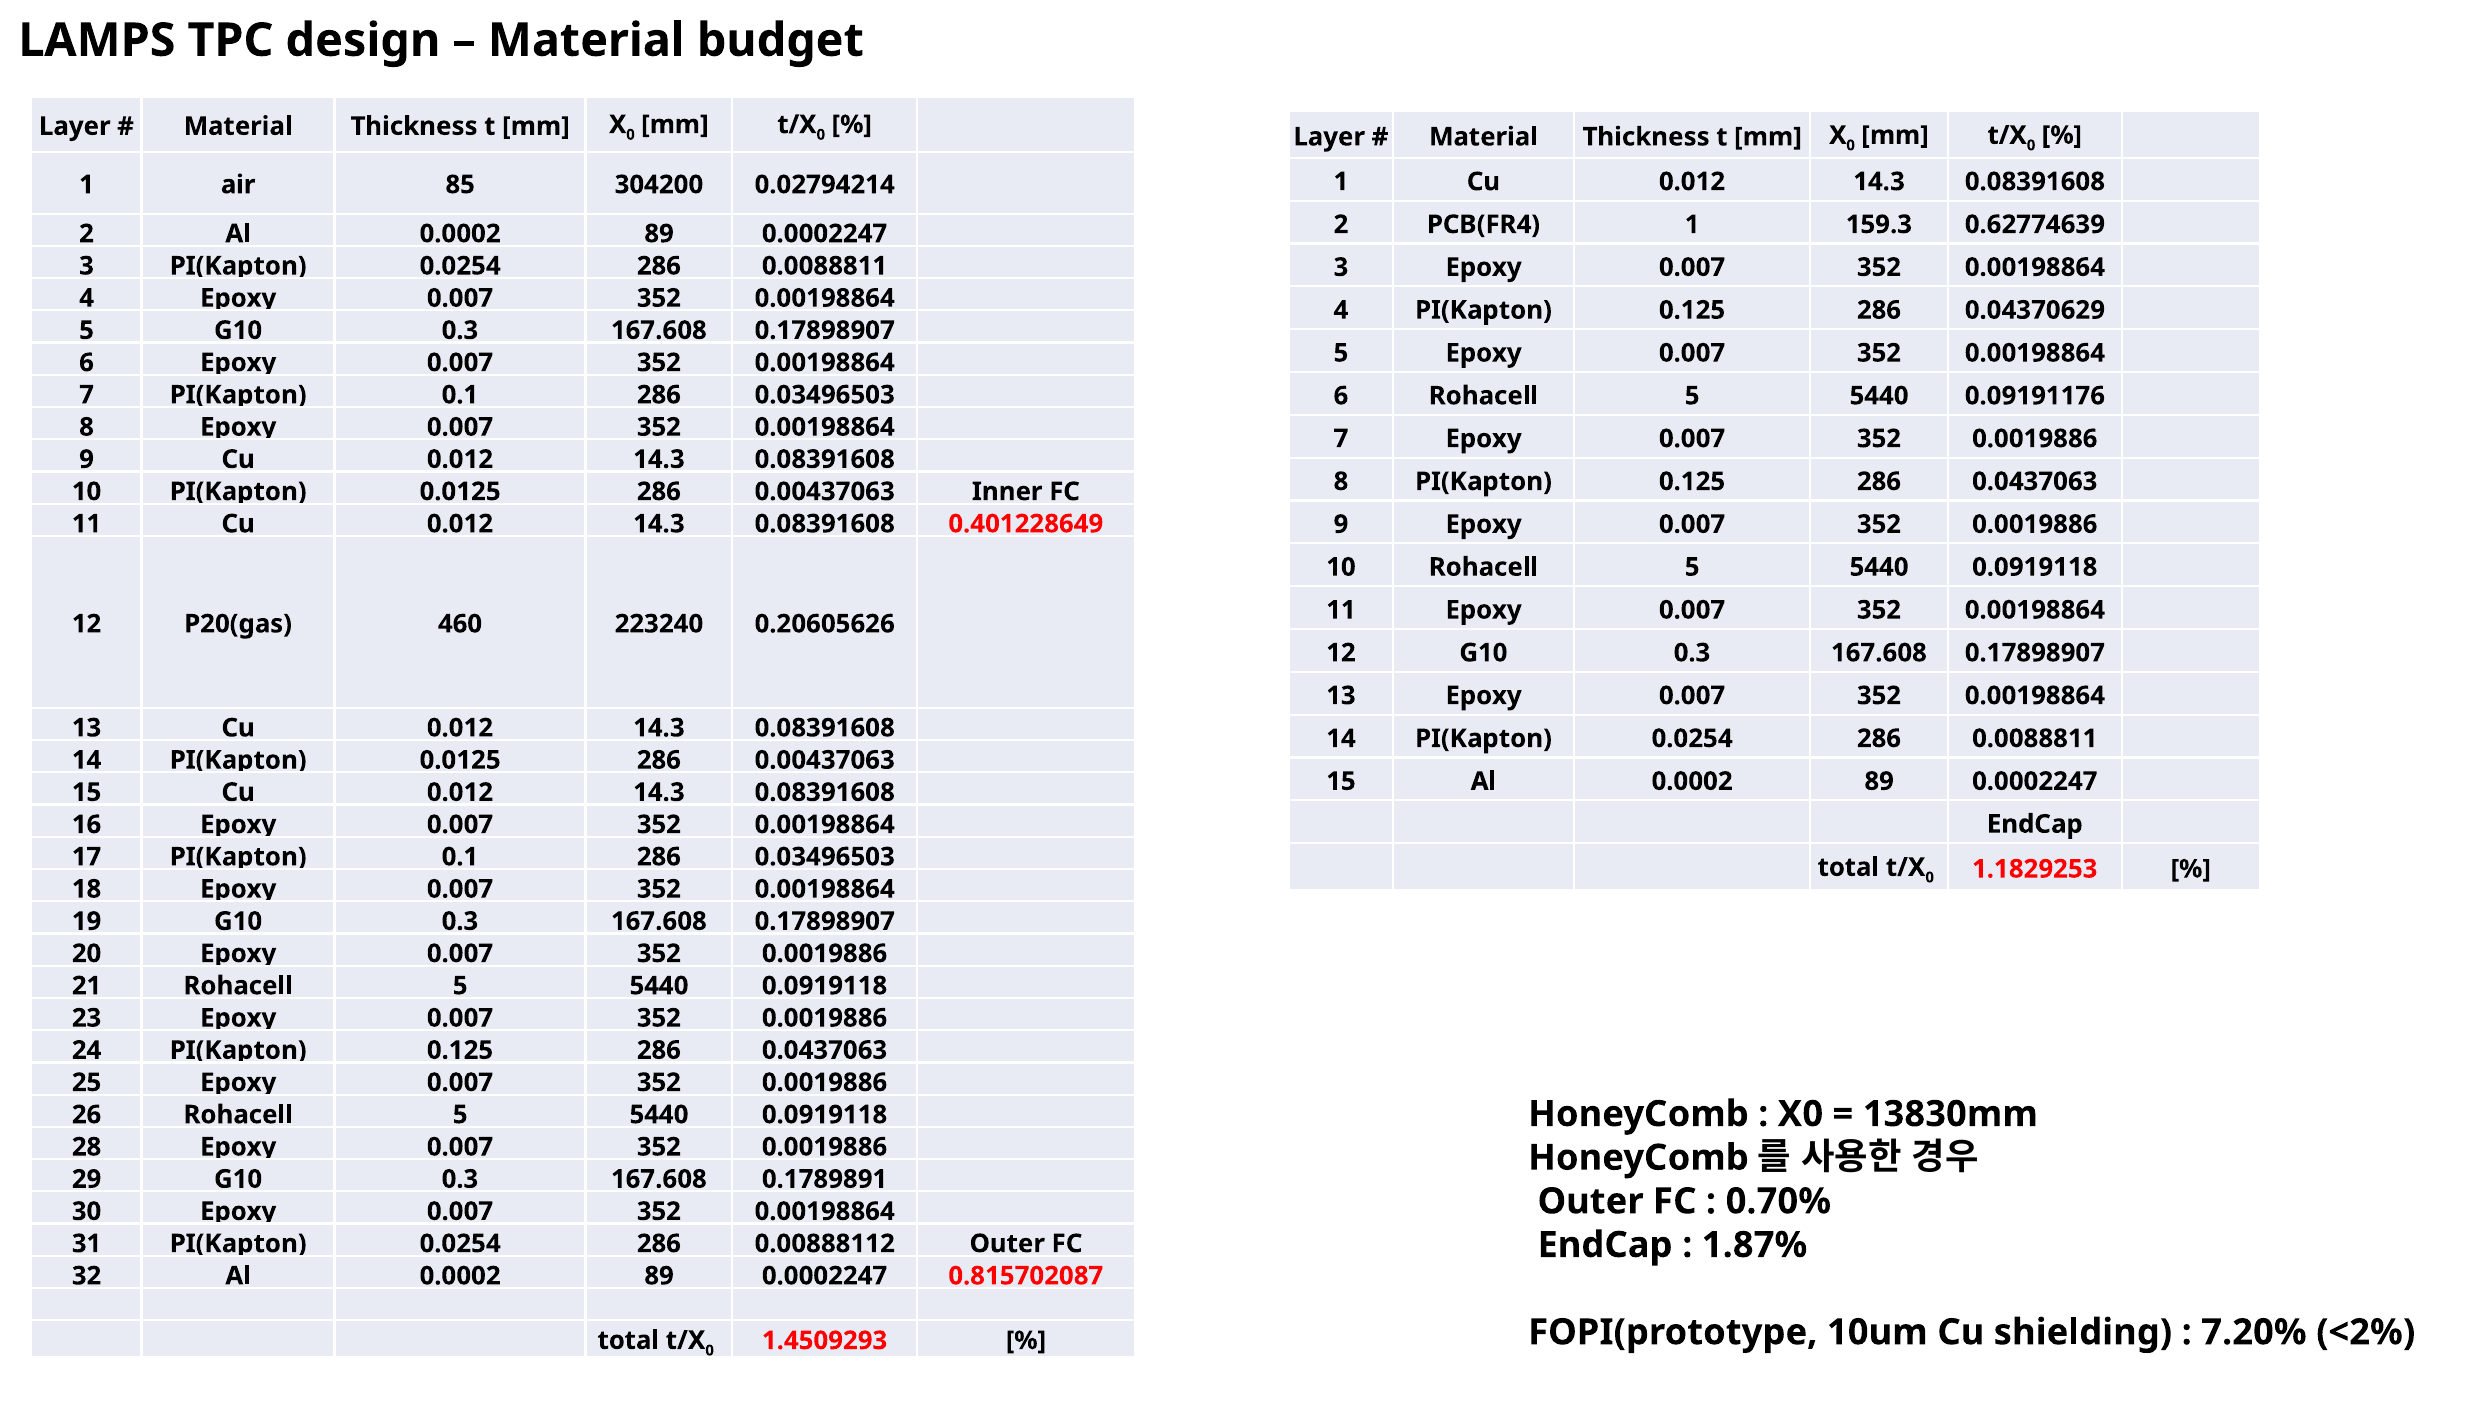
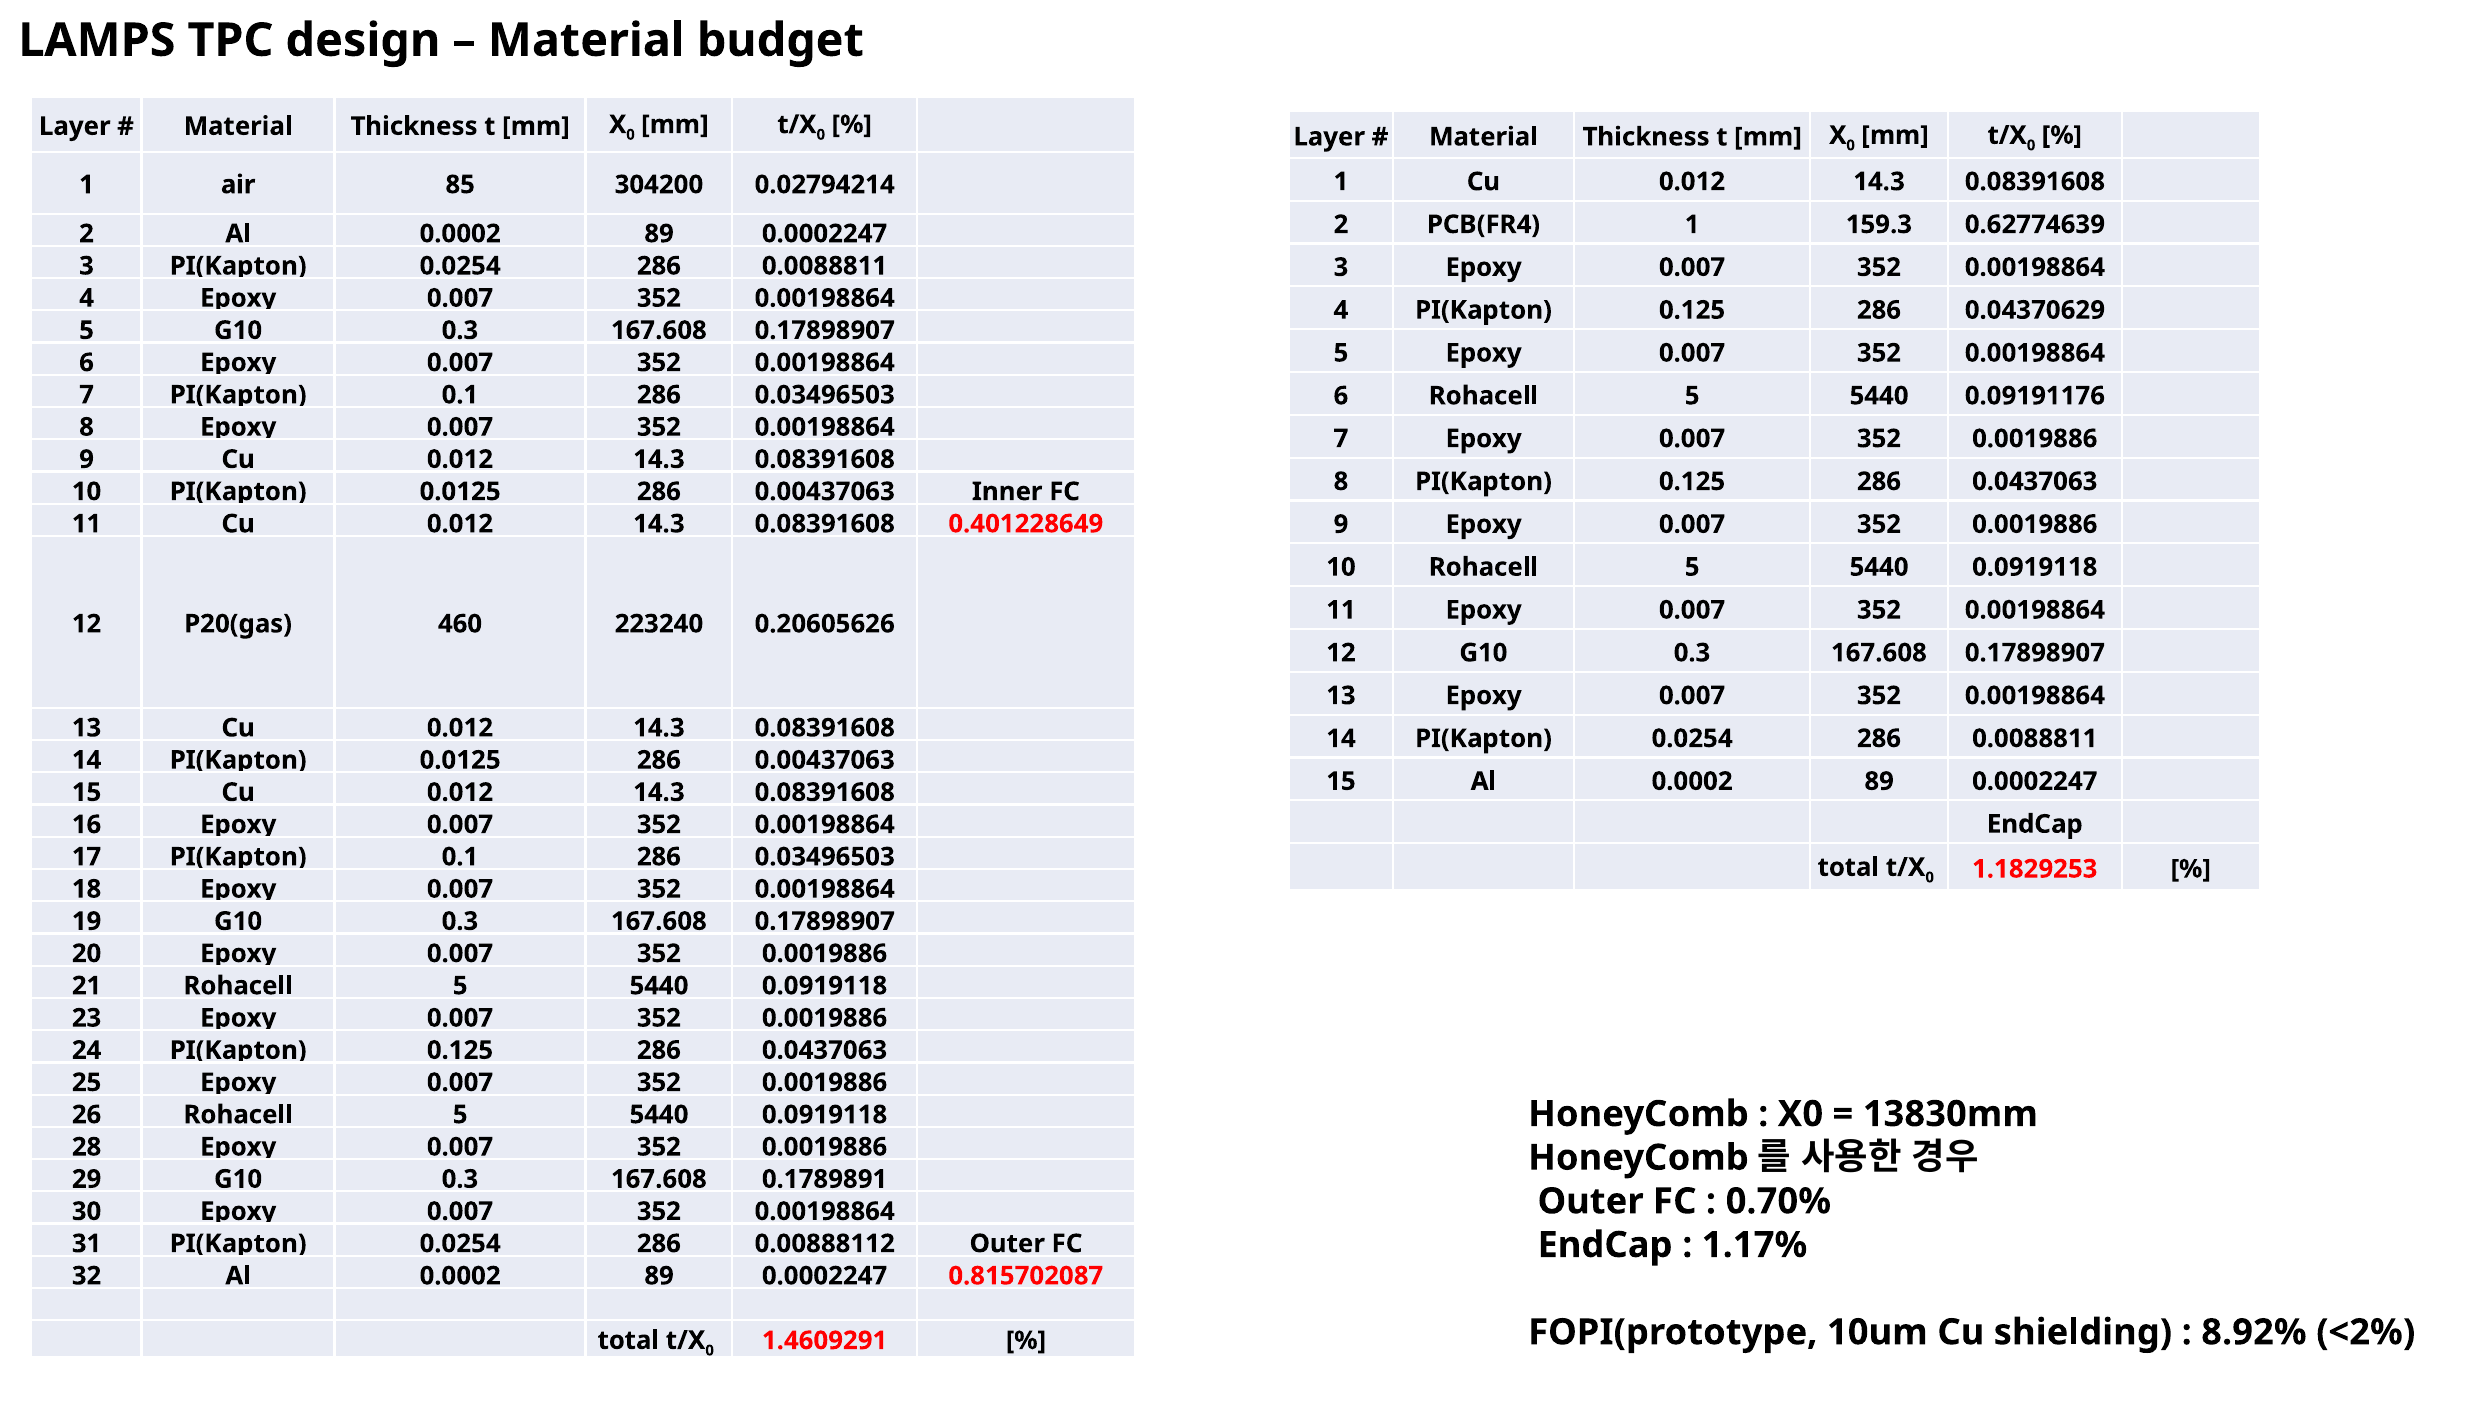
1.87%: 1.87% -> 1.17% (1755, 1245)
7.20%: 7.20% -> 8.92% (2254, 1332)
1.4509293: 1.4509293 -> 1.4609291 (825, 1340)
